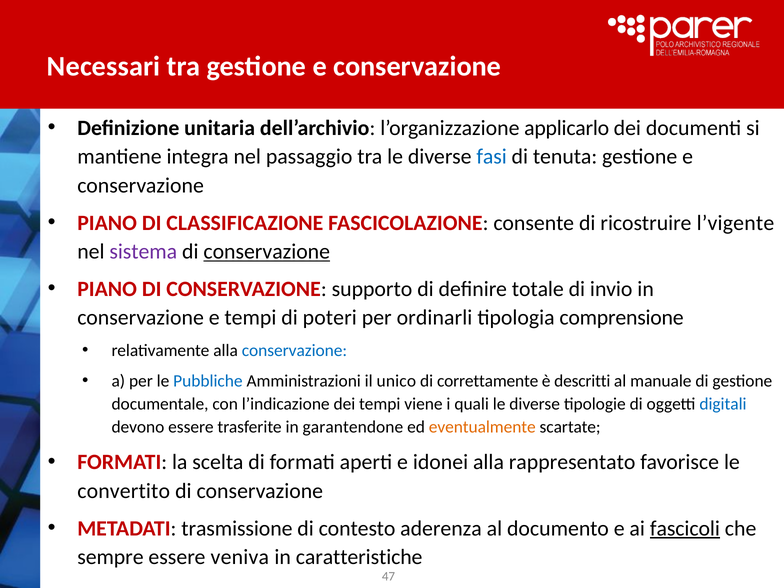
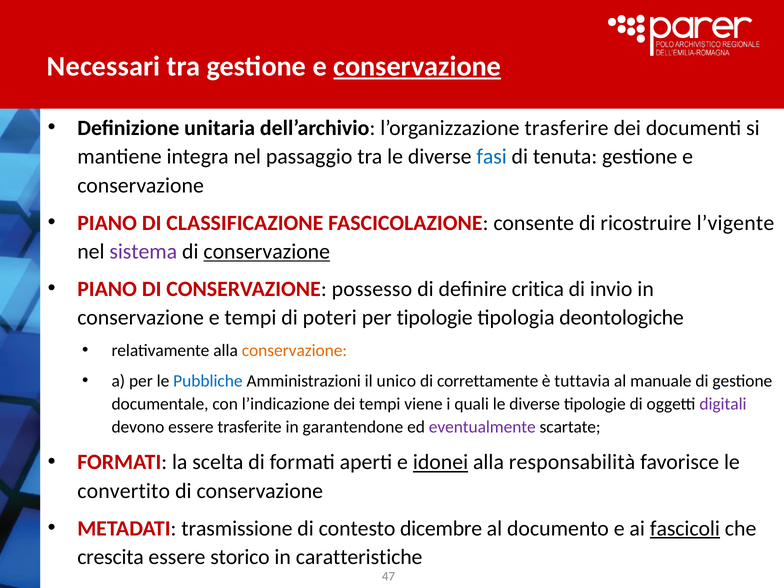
conservazione underline: none -> present (417, 66)
applicarlo: applicarlo -> trasferire (566, 128)
supporto: supporto -> possesso (372, 289)
totale: totale -> critica (538, 289)
per ordinarli: ordinarli -> tipologie (435, 318)
comprensione: comprensione -> deontologiche (622, 318)
conservazione colour: blue -> orange (294, 351)
descritti: descritti -> tuttavia (582, 381)
digitali colour: blue -> purple (723, 404)
eventualmente colour: orange -> purple (482, 427)
idonei underline: none -> present (441, 462)
rappresentato: rappresentato -> responsabilità (572, 462)
aderenza: aderenza -> dicembre (441, 528)
sempre: sempre -> crescita (111, 557)
veniva: veniva -> storico (240, 557)
